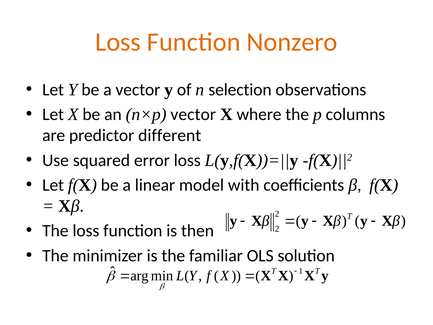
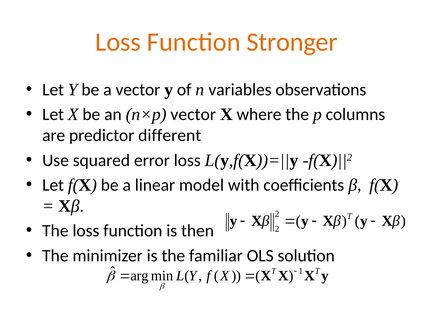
Nonzero: Nonzero -> Stronger (292, 42)
selection: selection -> variables (240, 90)
